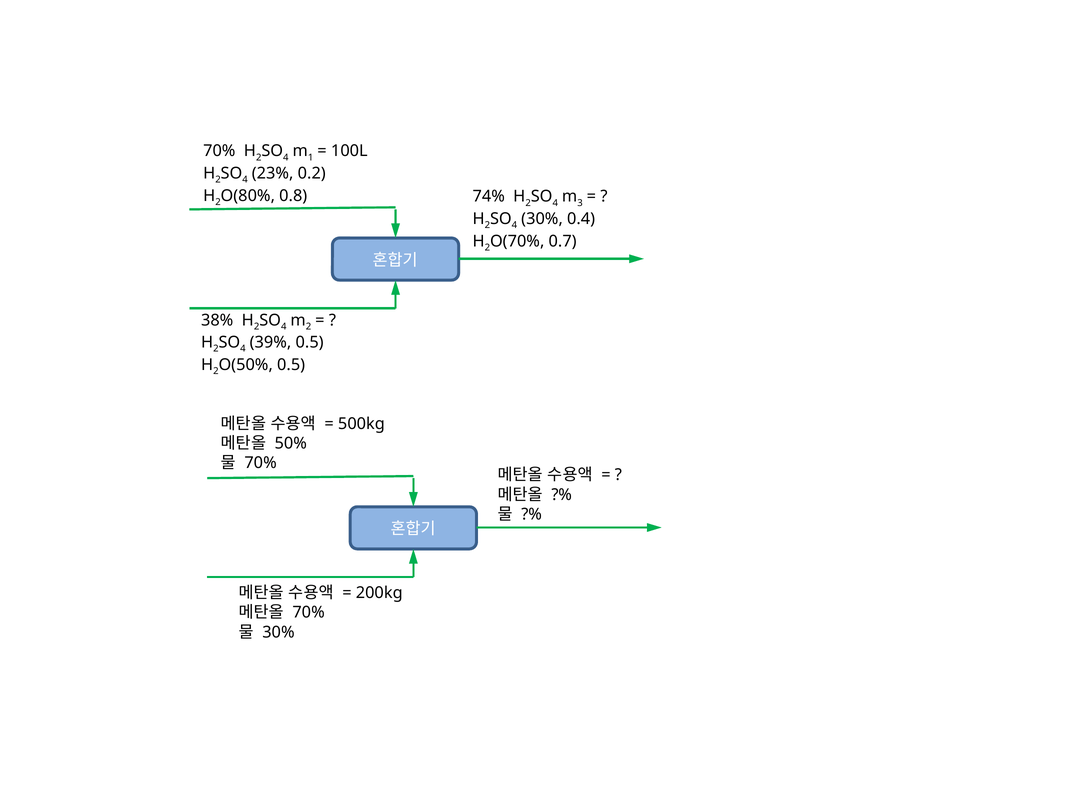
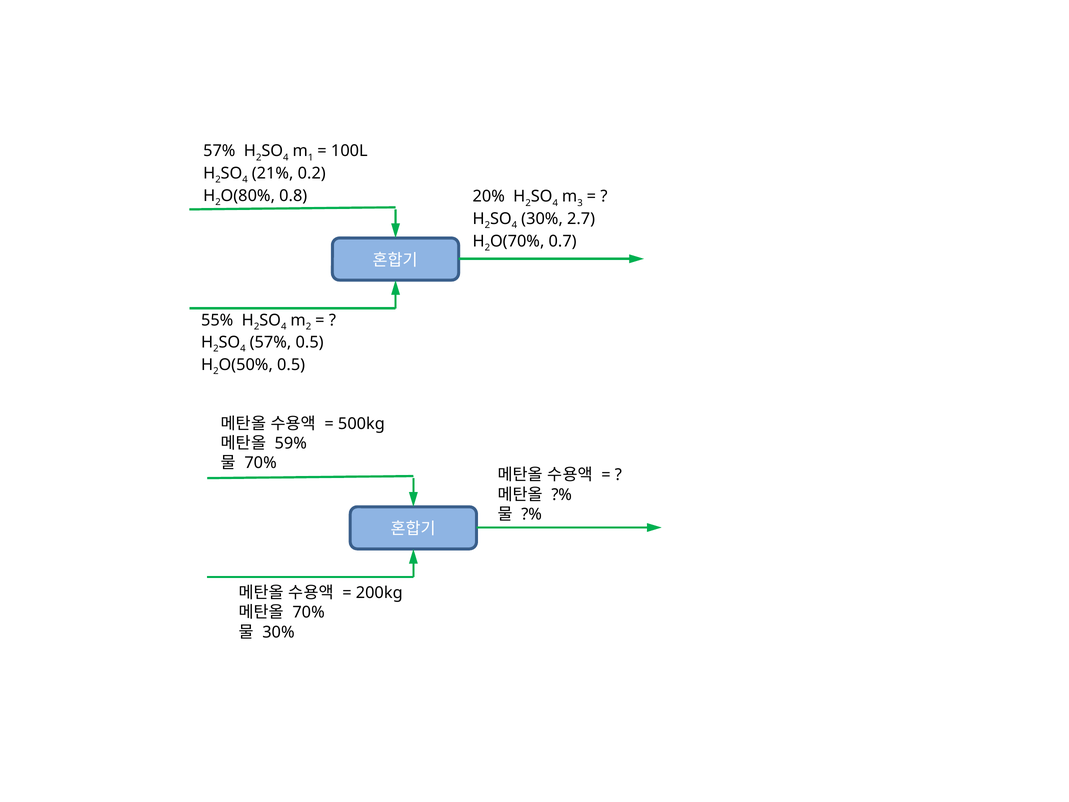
70%: 70% -> 57% (219, 151)
23%: 23% -> 21% (273, 173)
74%: 74% -> 20% (489, 196)
0.4: 0.4 -> 2.7 (581, 219)
38%: 38% -> 55% (217, 320)
39%: 39% -> 57% (271, 342)
50%: 50% -> 59% (291, 443)
